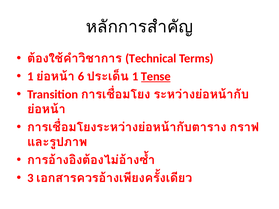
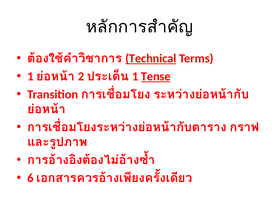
Technical underline: none -> present (151, 59)
6: 6 -> 2 (81, 77)
3: 3 -> 6 (30, 178)
